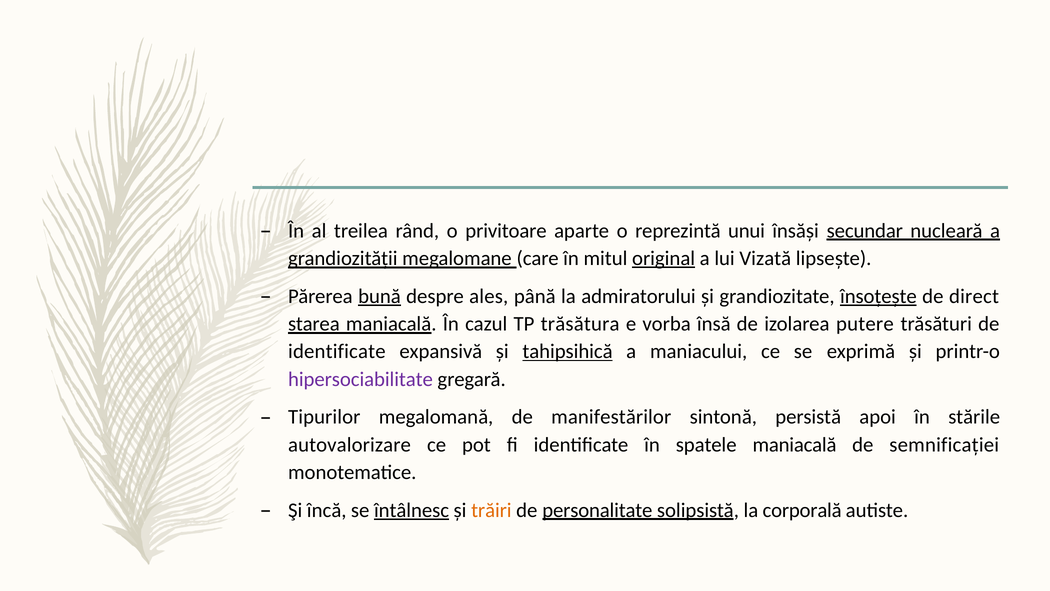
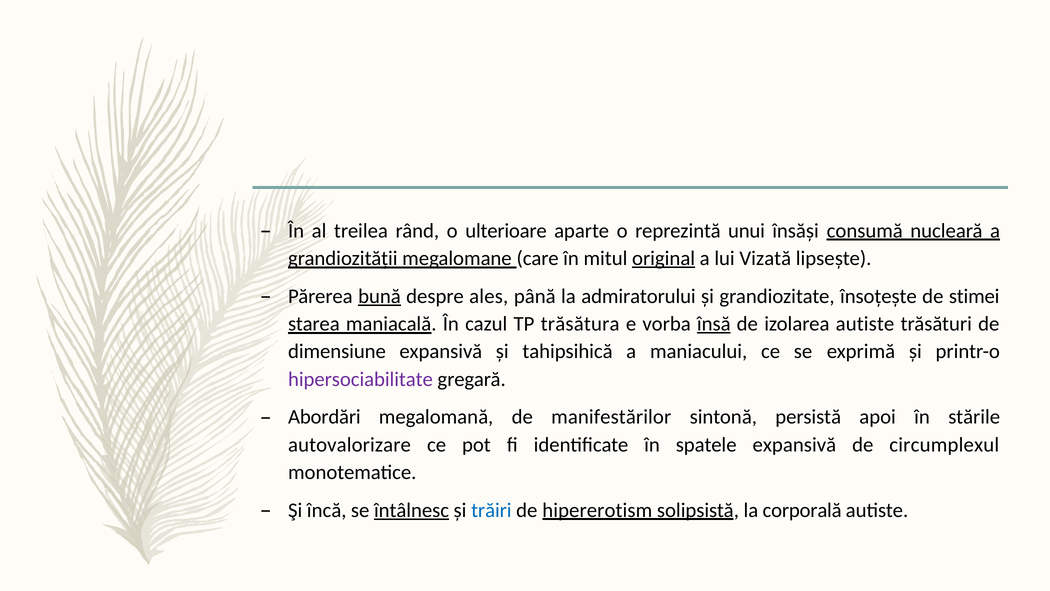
privitoare: privitoare -> ulterioare (506, 231)
secundar: secundar -> consumă (865, 231)
însoţeşte underline: present -> none (878, 296)
direct: direct -> stimei (974, 296)
însă underline: none -> present (714, 324)
izolarea putere: putere -> autiste (865, 324)
identificate: identificate -> dimensiune (337, 351)
tahipsihică underline: present -> none (568, 351)
Tipurilor: Tipurilor -> Abordări (324, 417)
spatele maniacală: maniacală -> expansivă (794, 444)
semnificaţiei: semnificaţiei -> circumplexul (944, 444)
trăiri colour: orange -> blue (491, 510)
personalitate: personalitate -> hipererotism (597, 510)
